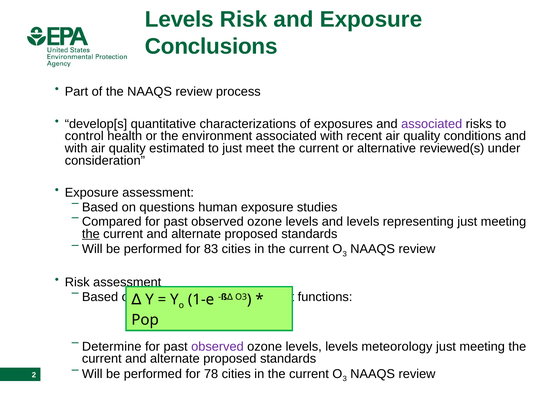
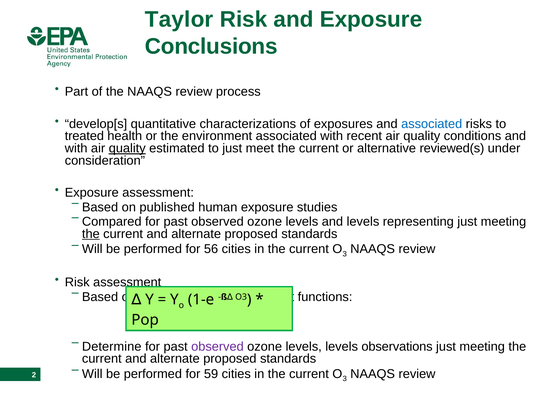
Levels: Levels -> Taylor (179, 20)
associated colour: purple -> blue (432, 124)
control: control -> treated (84, 136)
quality underline: none -> present (127, 148)
questions: questions -> published (167, 207)
83: 83 -> 56 (211, 249)
meteorology: meteorology -> observations (397, 347)
78: 78 -> 59 (211, 374)
